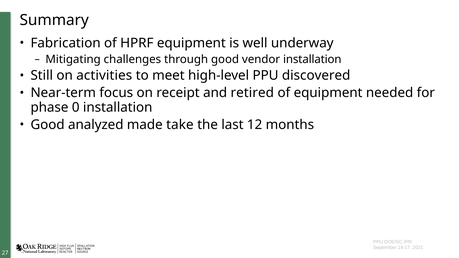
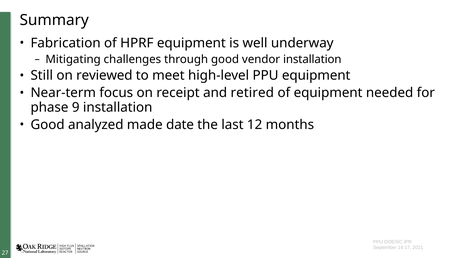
activities: activities -> reviewed (104, 76)
PPU discovered: discovered -> equipment (316, 76)
0: 0 -> 9 (76, 107)
take: take -> date (180, 125)
